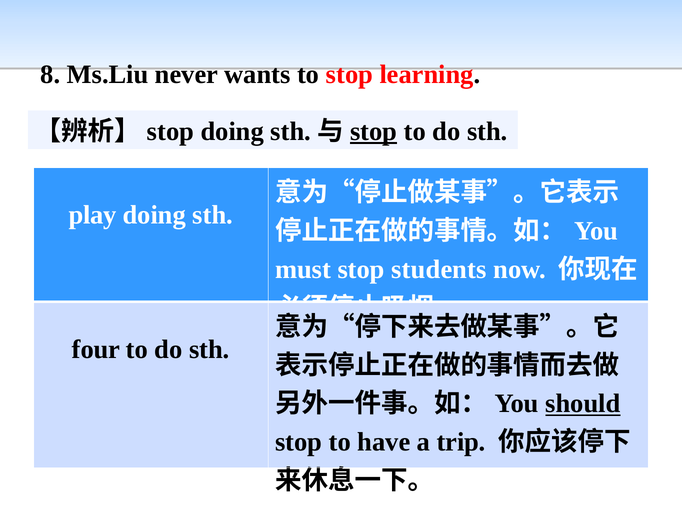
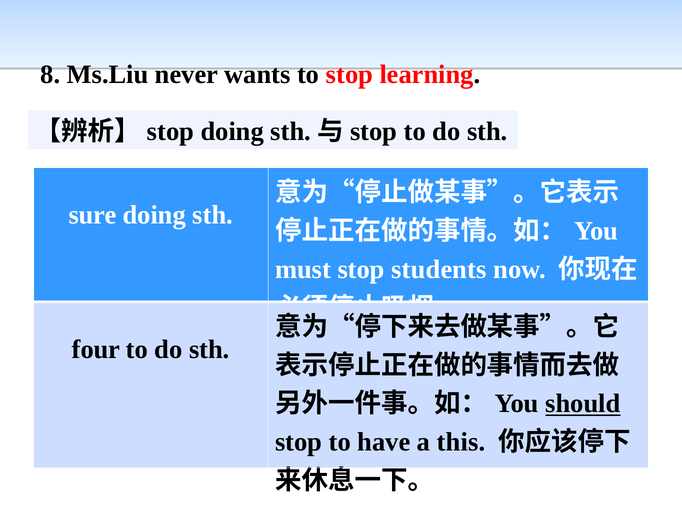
stop underline: present -> none (374, 131)
play: play -> sure (93, 215)
trip: trip -> this (461, 442)
